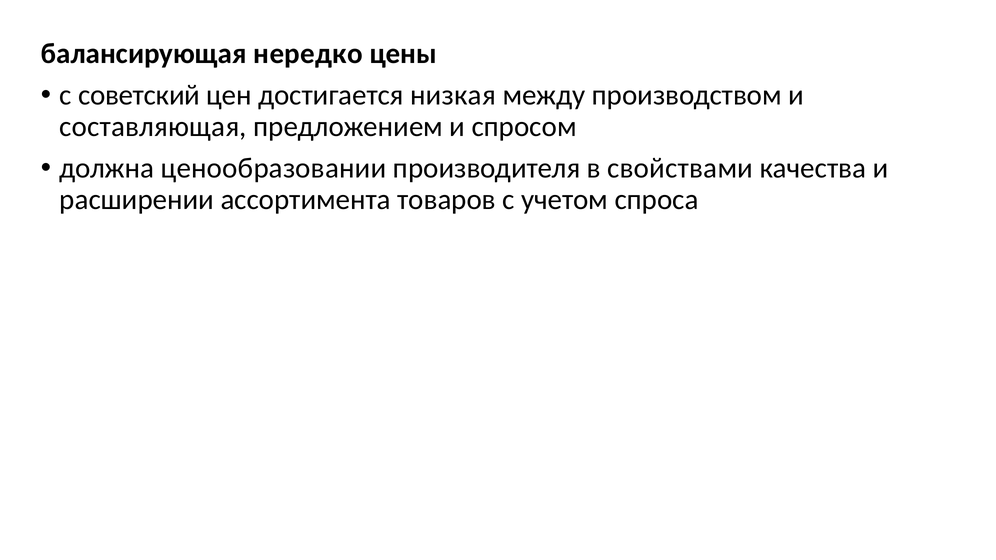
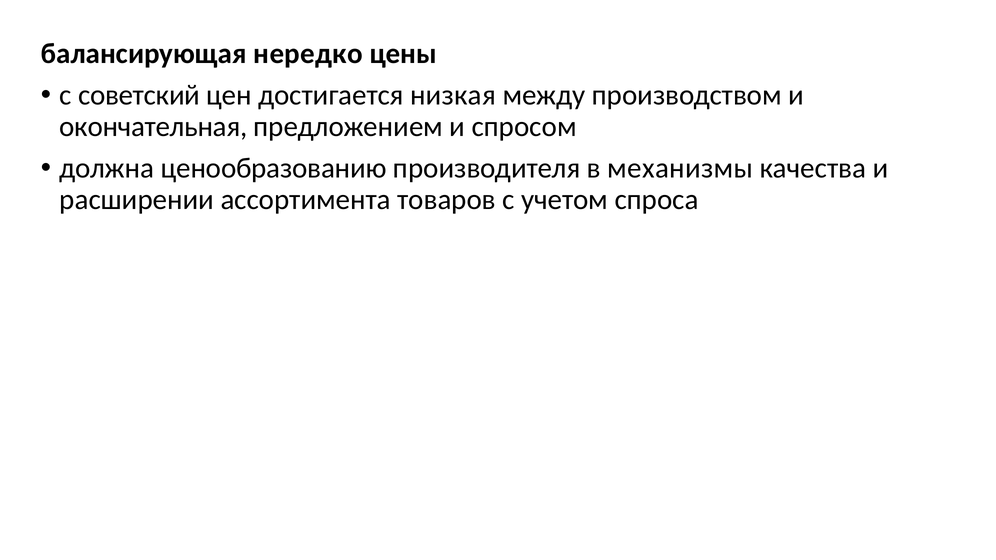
составляющая: составляющая -> окончательная (153, 127)
ценообразовании: ценообразовании -> ценообразованию (274, 168)
свойствами: свойствами -> механизмы (680, 168)
